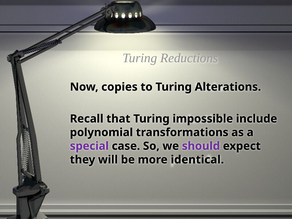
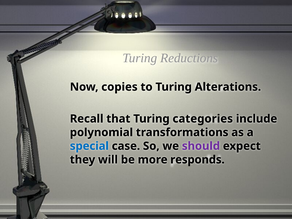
impossible: impossible -> categories (203, 119)
special colour: purple -> blue (89, 146)
identical: identical -> responds (197, 160)
